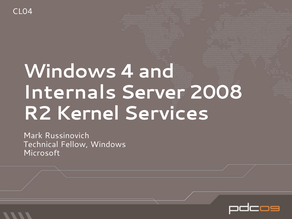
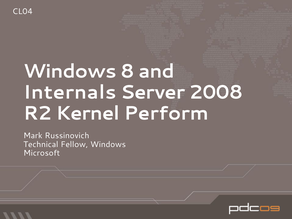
4: 4 -> 8 (127, 71)
Services: Services -> Perform (166, 113)
